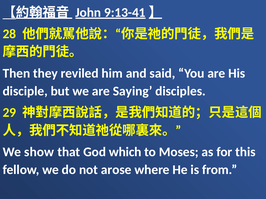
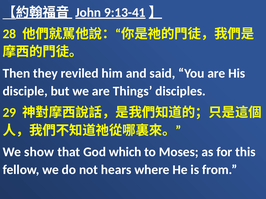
Saying: Saying -> Things (133, 91)
arose: arose -> hears (116, 170)
